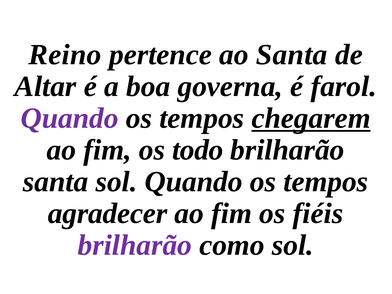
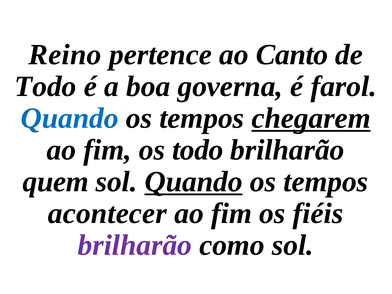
ao Santa: Santa -> Canto (292, 55)
Altar: Altar -> Todo (45, 86)
Quando colour: purple -> blue (70, 118)
santa: santa -> quem (56, 182)
Quando underline: none -> present (194, 182)
agradecer: agradecer -> acontecer (107, 213)
